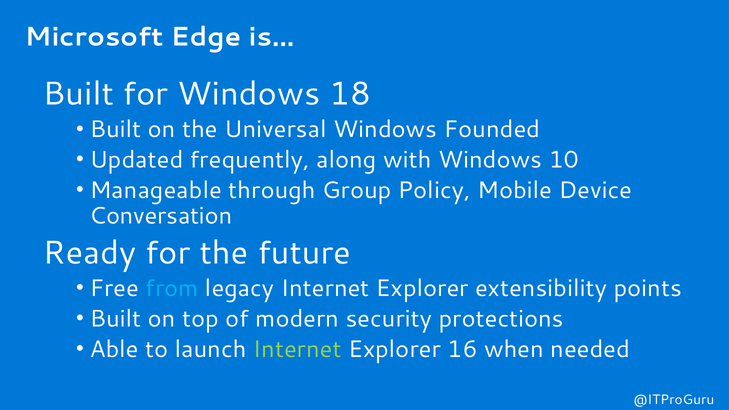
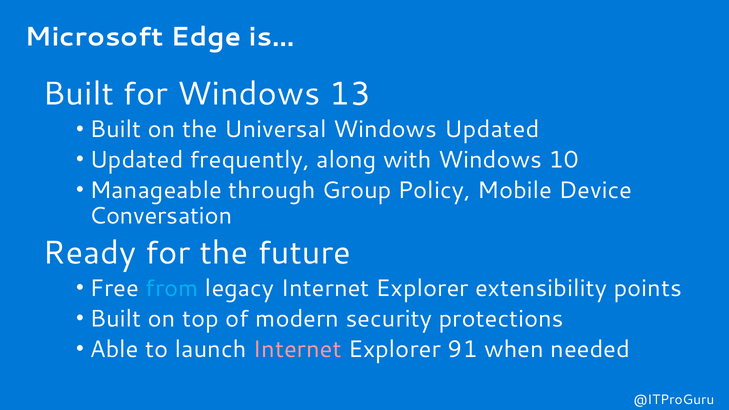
18: 18 -> 13 (350, 94)
Windows Founded: Founded -> Updated (492, 129)
Internet colour: light green -> pink (297, 349)
16: 16 -> 91 (463, 349)
